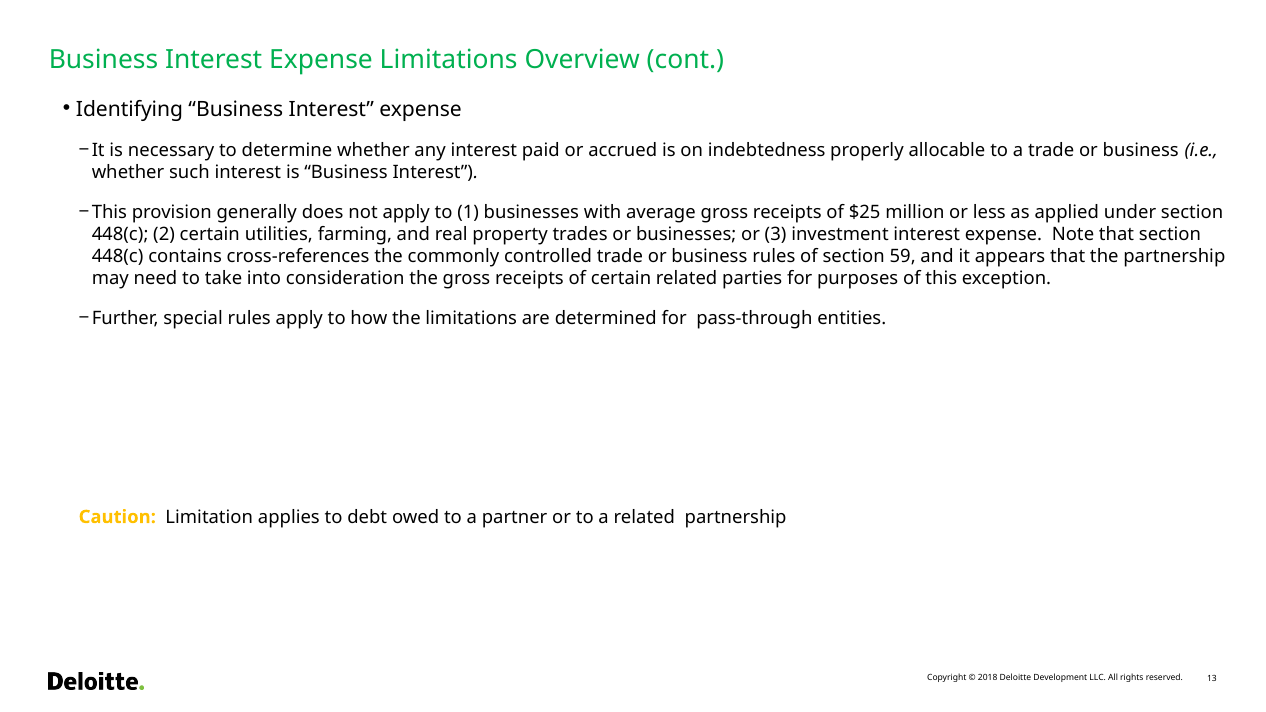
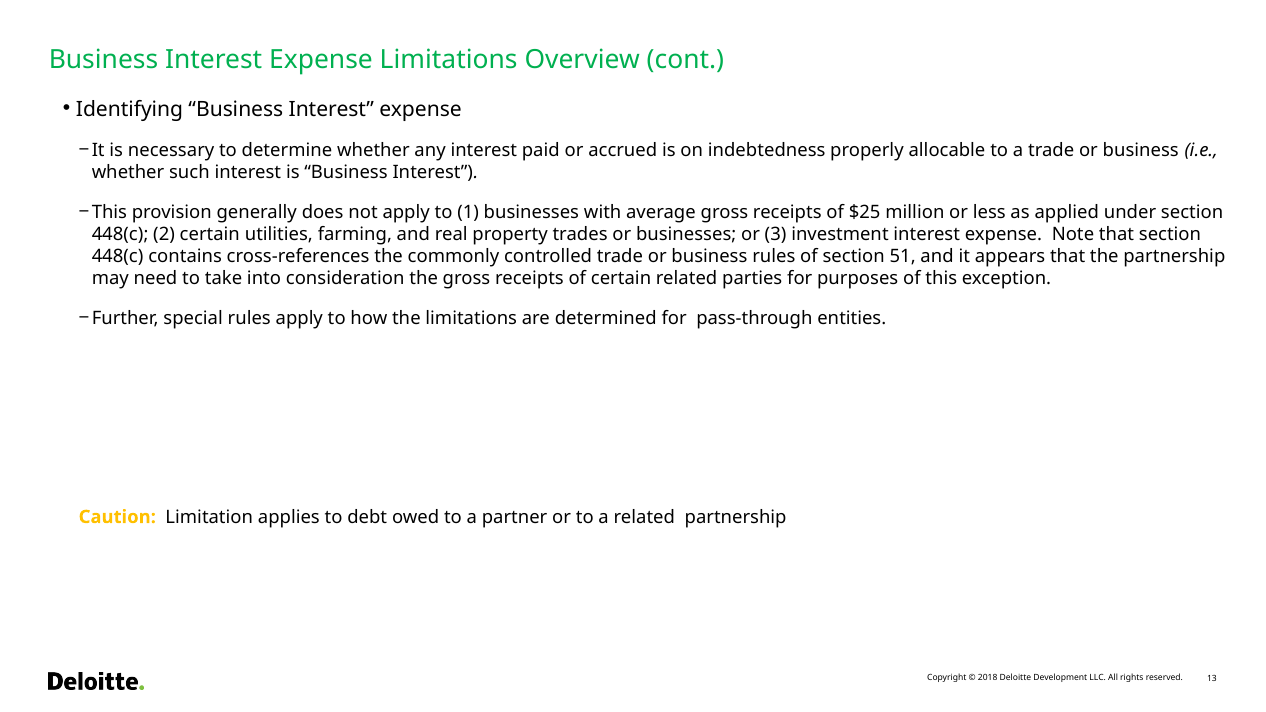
59: 59 -> 51 (903, 256)
